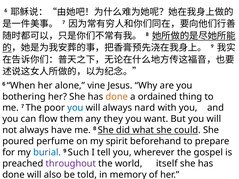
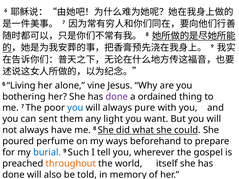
When: When -> Living (21, 86)
done colour: orange -> purple (117, 97)
nard: nard -> pure (145, 108)
flow: flow -> sent (48, 119)
they: they -> light (113, 119)
spirit: spirit -> ways (117, 141)
throughout colour: purple -> orange (71, 164)
